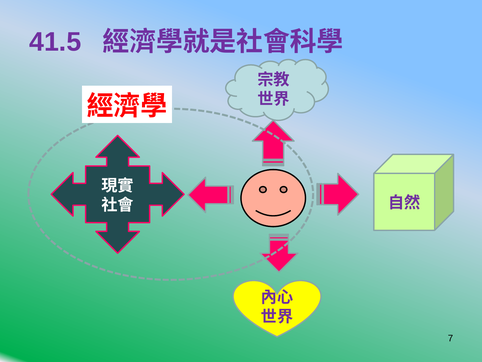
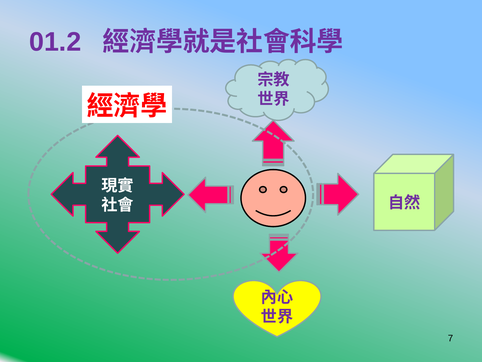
41.5: 41.5 -> 01.2 (55, 42)
